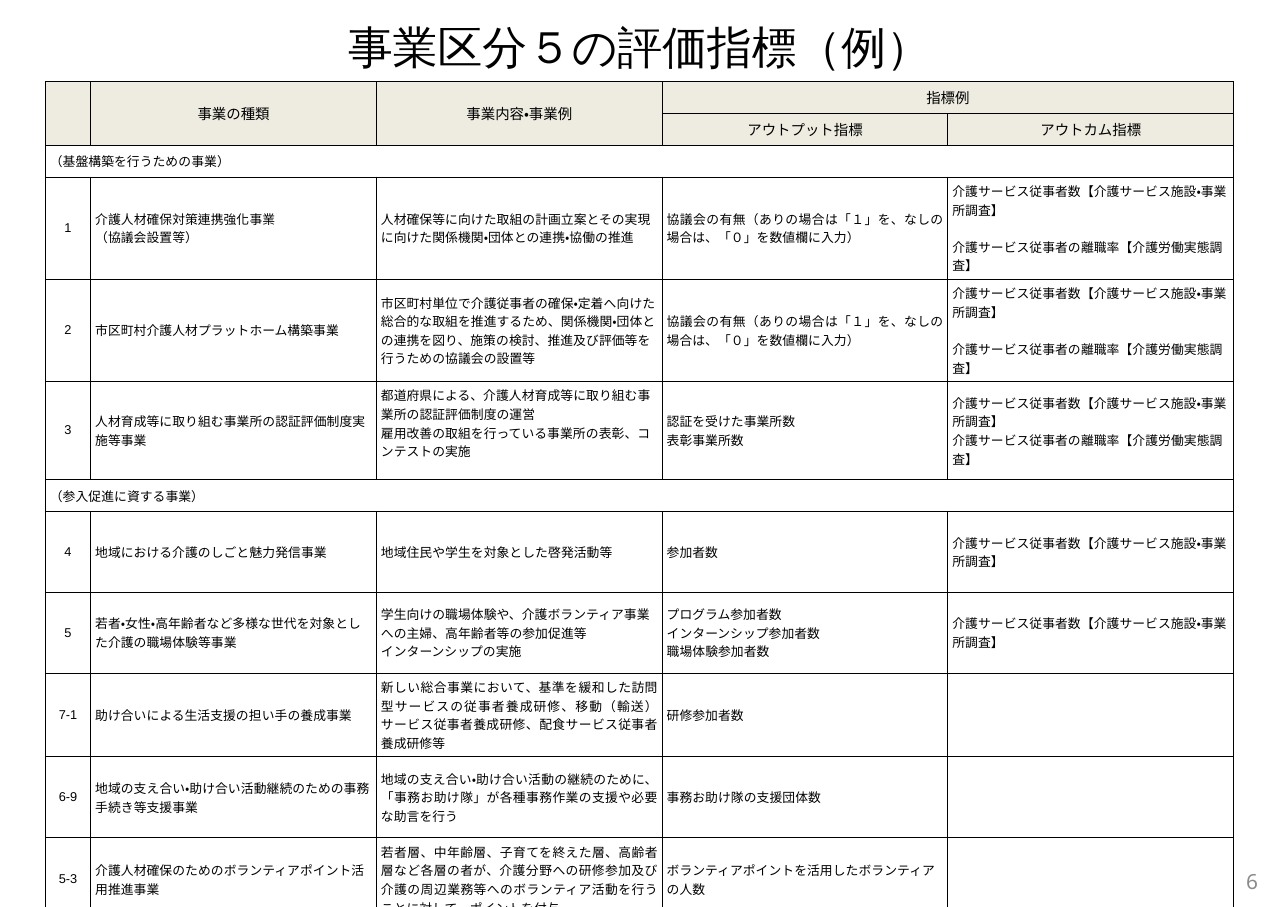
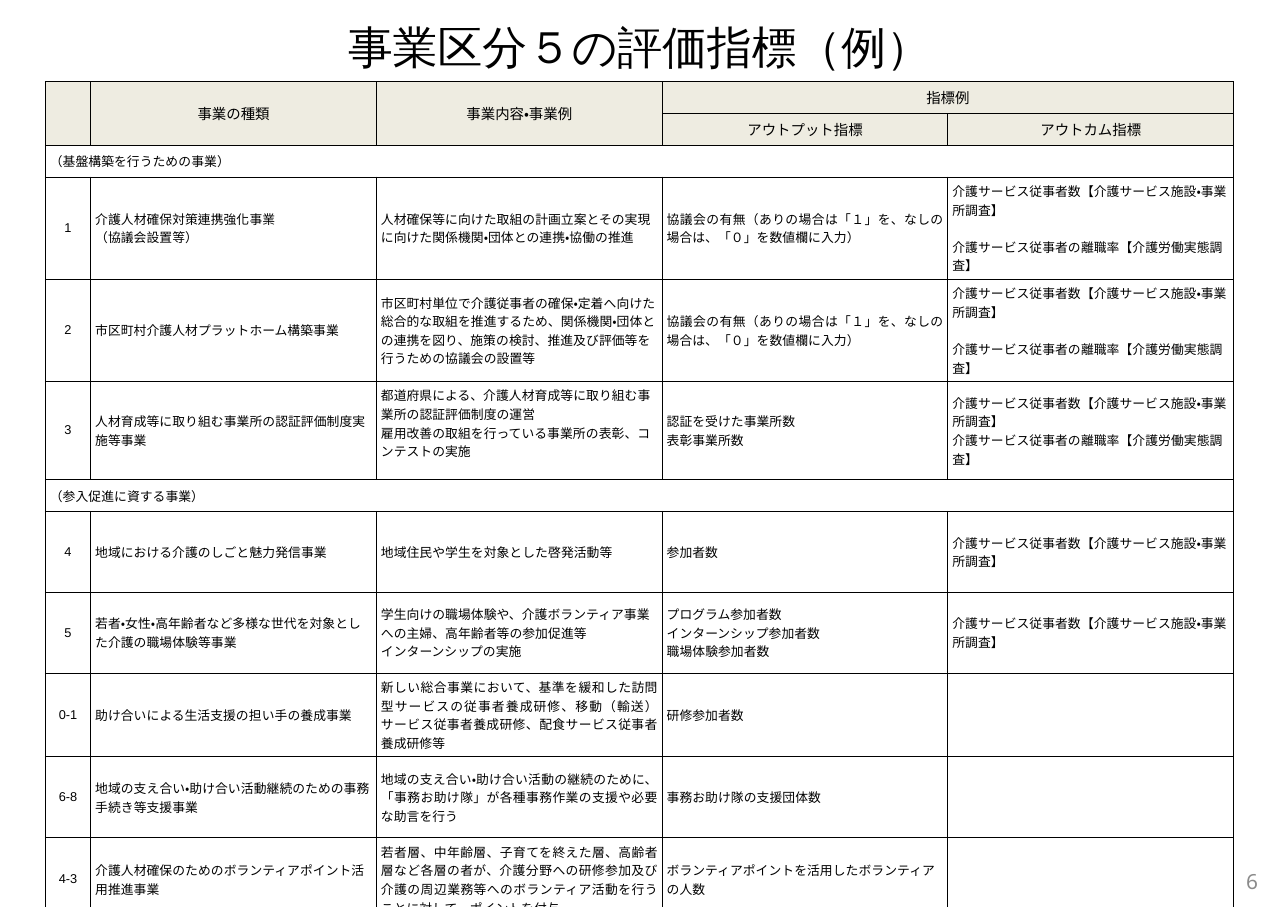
7-1: 7-1 -> 0-1 (68, 715)
6-9: 6-9 -> 6-8 (68, 798)
5-3: 5-3 -> 4-3 (68, 880)
